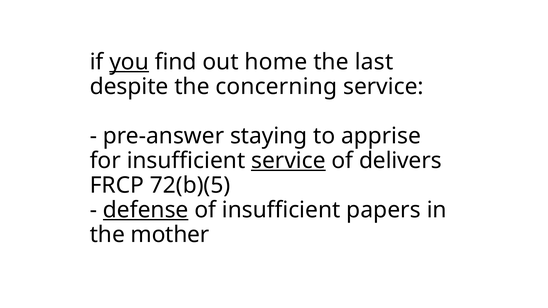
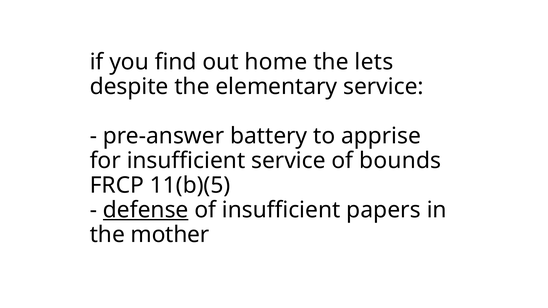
you underline: present -> none (129, 62)
last: last -> lets (374, 62)
concerning: concerning -> elementary (276, 87)
staying: staying -> battery (269, 136)
service underline: present -> none (288, 161)
delivers: delivers -> bounds (400, 161)
72(b)(5: 72(b)(5 -> 11(b)(5 (190, 185)
